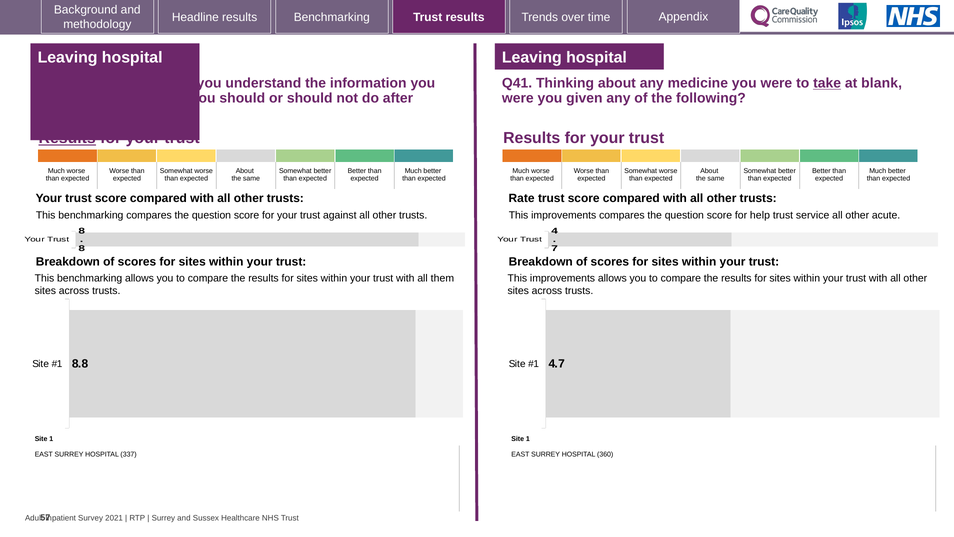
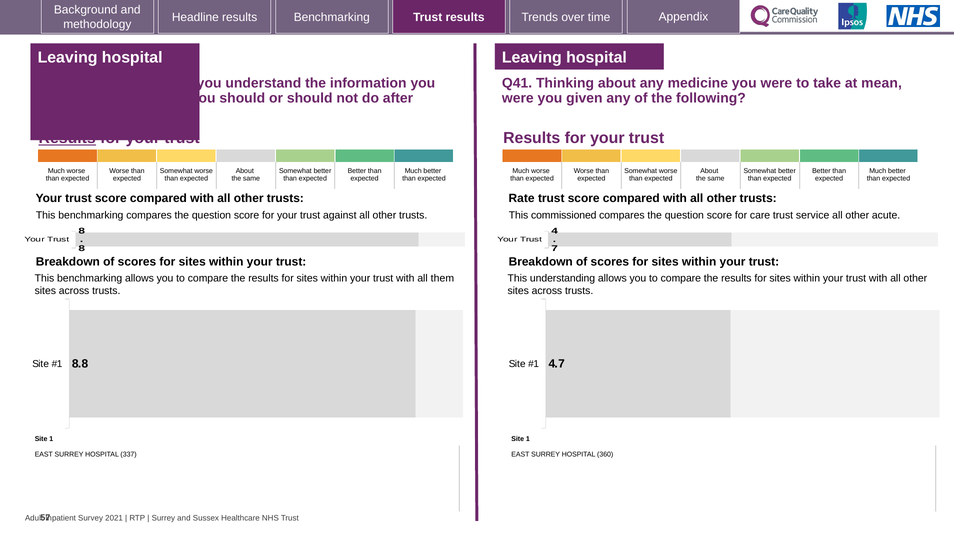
take underline: present -> none (827, 83)
blank: blank -> mean (882, 83)
improvements: improvements -> commissioned (564, 215)
help: help -> care (760, 215)
improvements: improvements -> understanding (563, 278)
